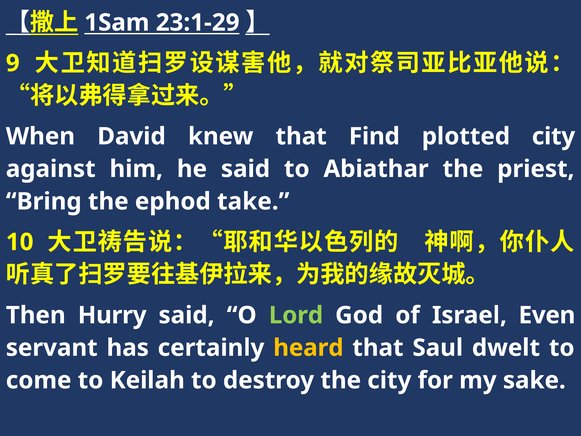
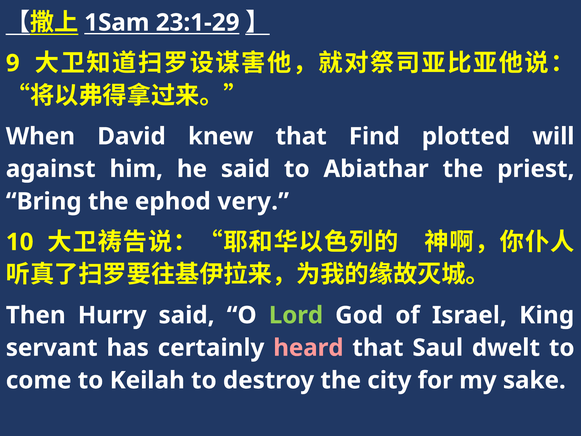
plotted city: city -> will (553, 136)
take: take -> very (253, 201)
Even: Even -> King (547, 315)
heard colour: yellow -> pink (308, 348)
